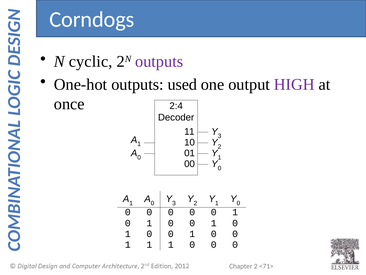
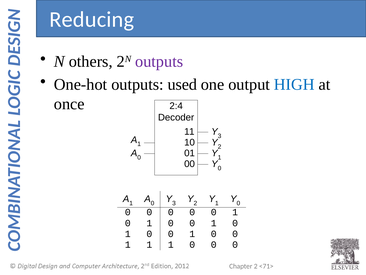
Corndogs: Corndogs -> Reducing (92, 20)
cyclic: cyclic -> others (91, 61)
HIGH colour: purple -> blue (294, 84)
